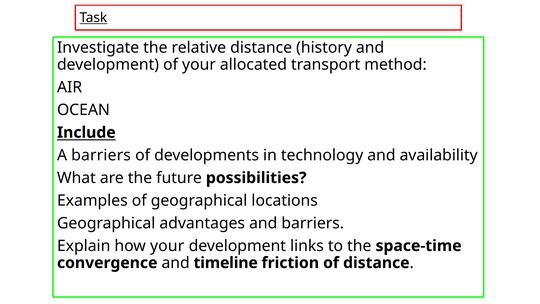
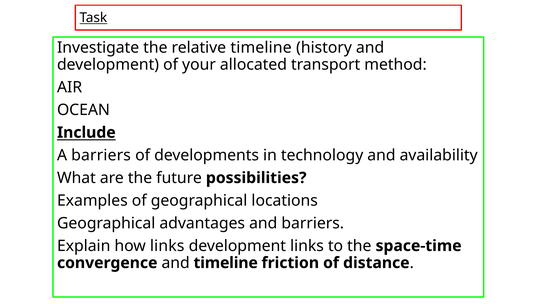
relative distance: distance -> timeline (261, 47)
how your: your -> links (167, 246)
